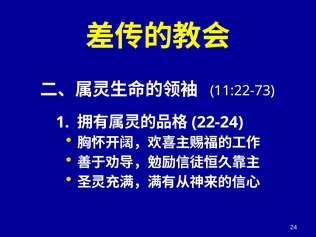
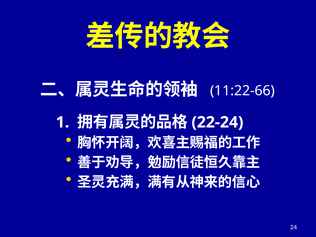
11:22-73: 11:22-73 -> 11:22-66 (242, 91)
